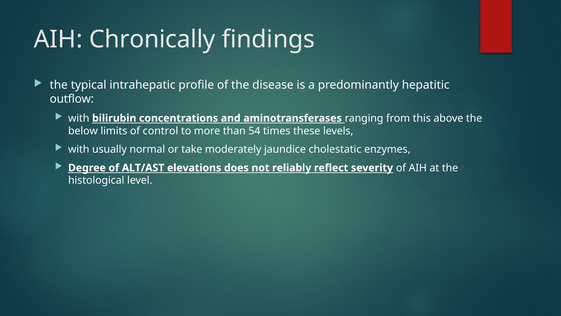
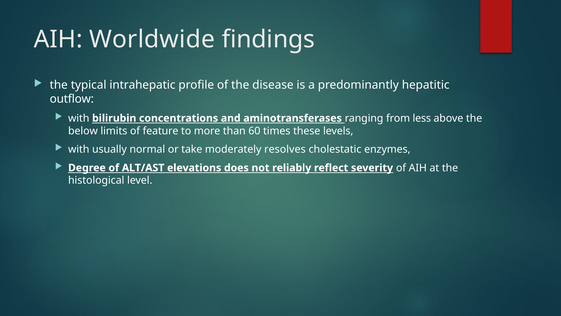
Chronically: Chronically -> Worldwide (152, 39)
this: this -> less (422, 118)
control: control -> feature (161, 131)
54: 54 -> 60 (254, 131)
jaundice: jaundice -> resolves (285, 149)
